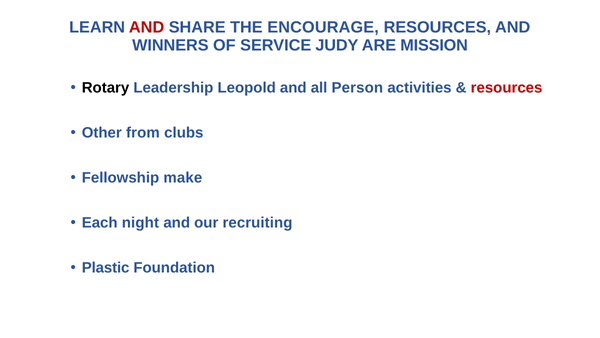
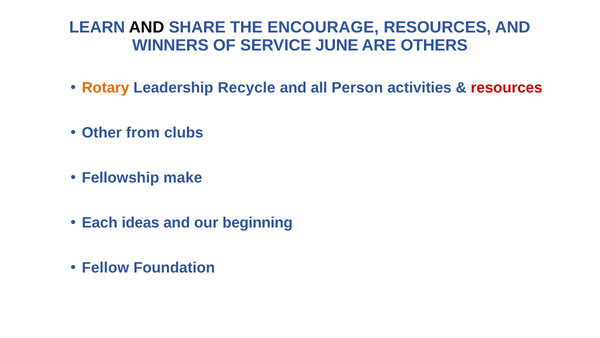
AND colour: red -> black (147, 28)
JUDY: JUDY -> JUNE (337, 45)
MISSION: MISSION -> OTHERS (434, 45)
Rotary colour: black -> orange (106, 88)
Leopold: Leopold -> Recycle (247, 88)
night: night -> ideas (141, 222)
recruiting: recruiting -> beginning (258, 222)
Plastic: Plastic -> Fellow (105, 267)
